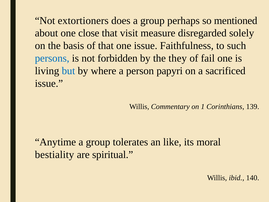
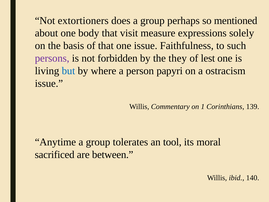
close: close -> body (89, 33)
disregarded: disregarded -> expressions (202, 33)
persons colour: blue -> purple (52, 58)
fail: fail -> lest (208, 58)
sacrificed: sacrificed -> ostracism (225, 71)
like: like -> tool (172, 142)
bestiality: bestiality -> sacrificed (55, 154)
spiritual: spiritual -> between (113, 154)
